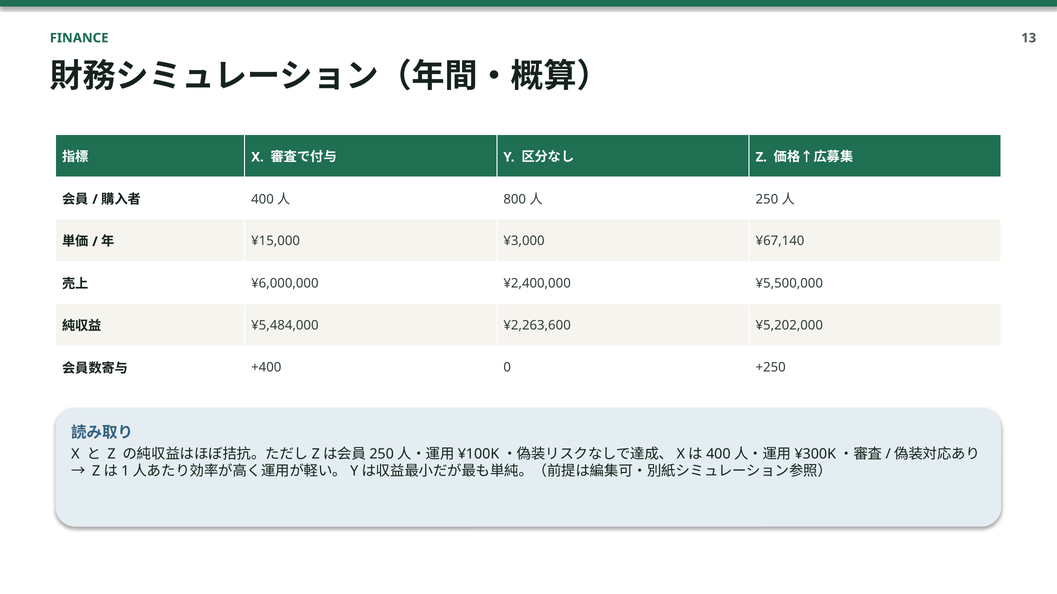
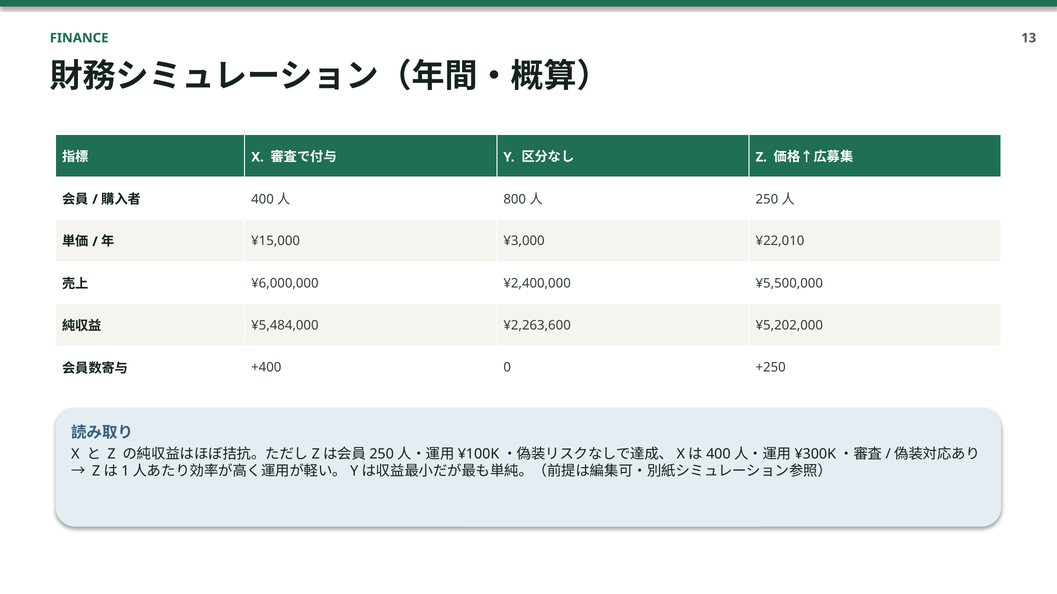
¥67,140: ¥67,140 -> ¥22,010 (780, 241)
